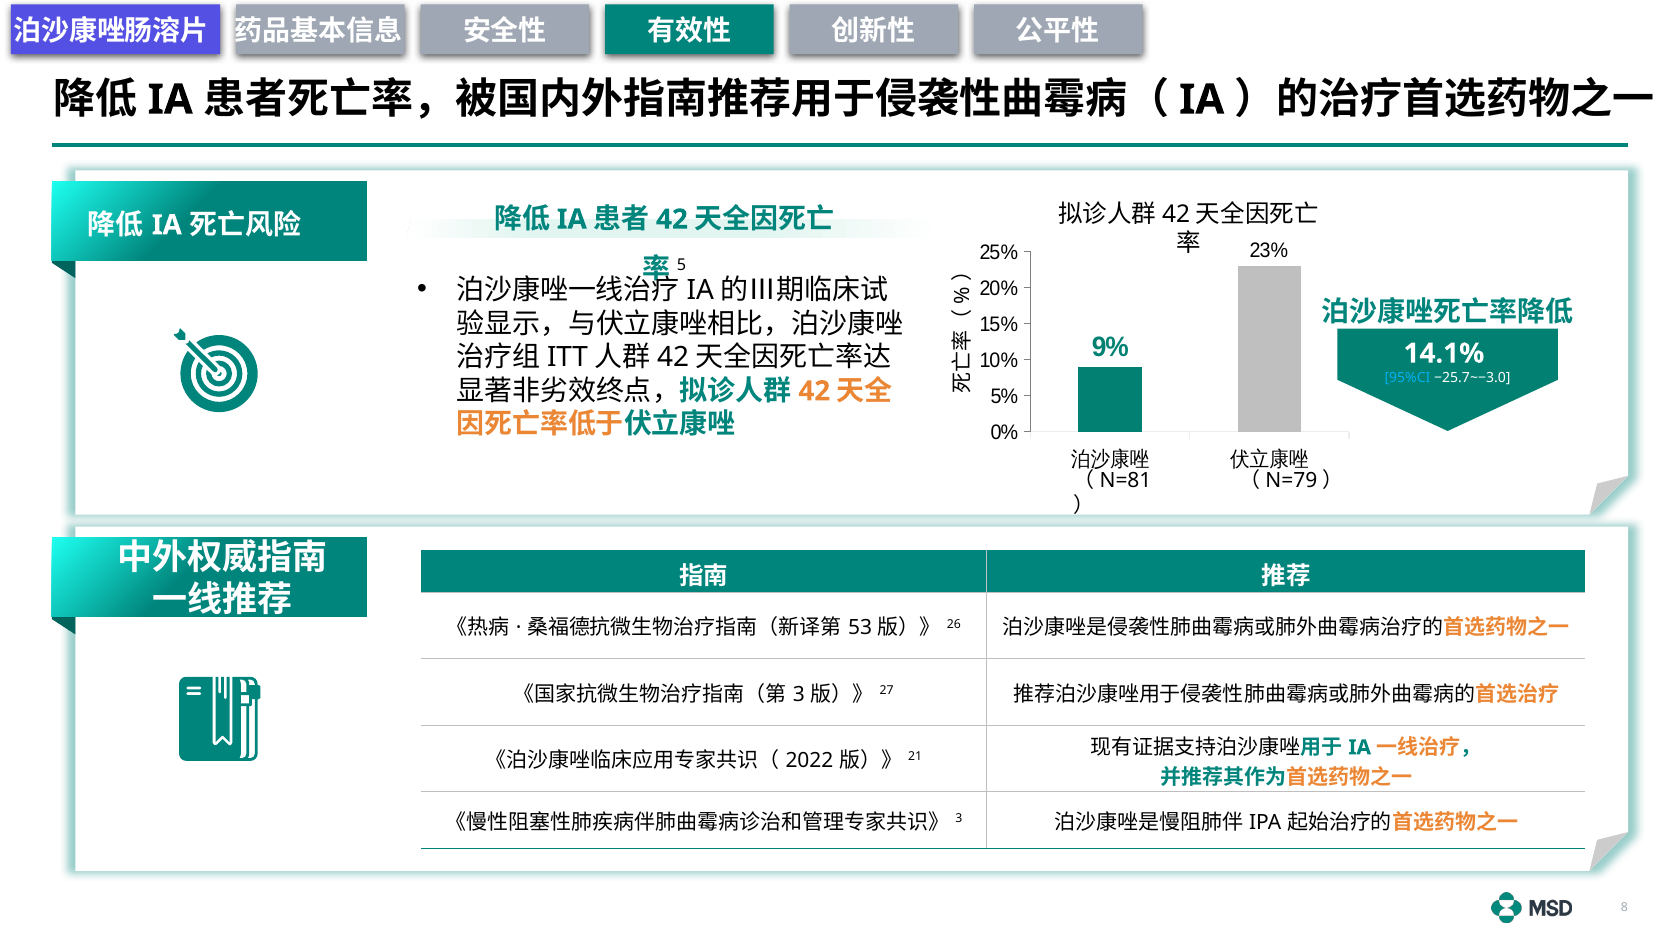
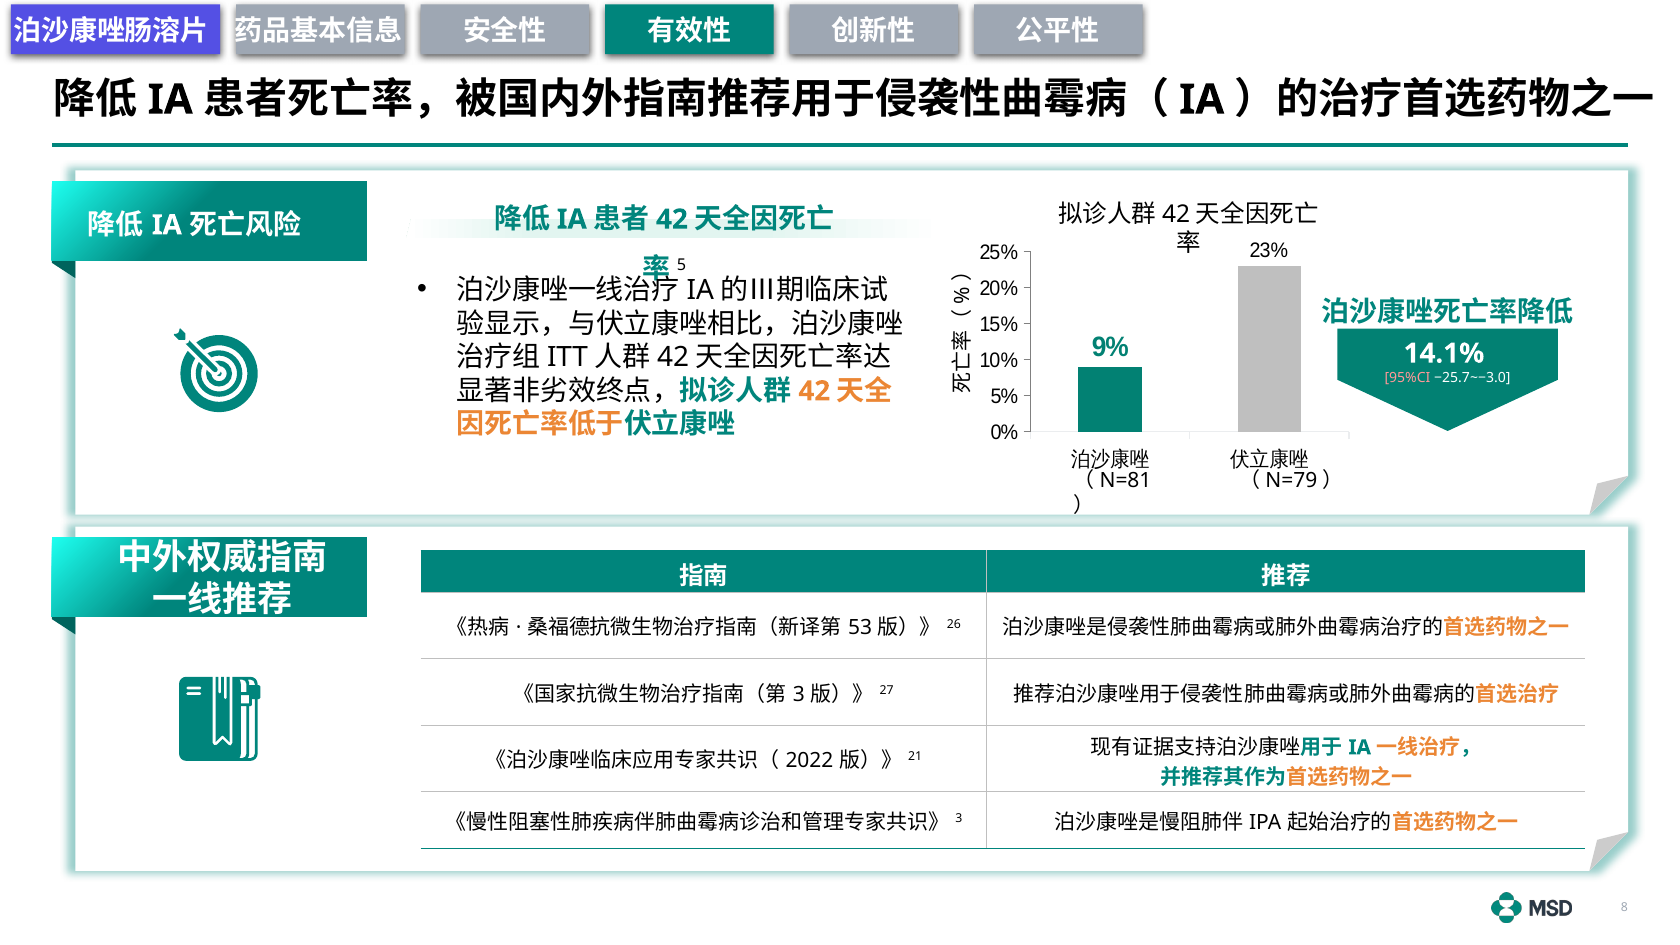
95%CI colour: light blue -> pink (1407, 378)
